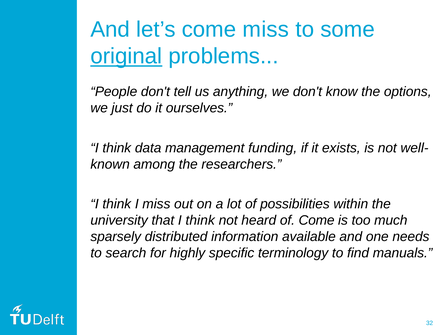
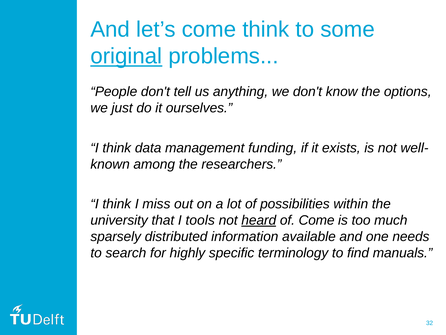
come miss: miss -> think (266, 29)
that I think: think -> tools (200, 220)
heard underline: none -> present (259, 220)
